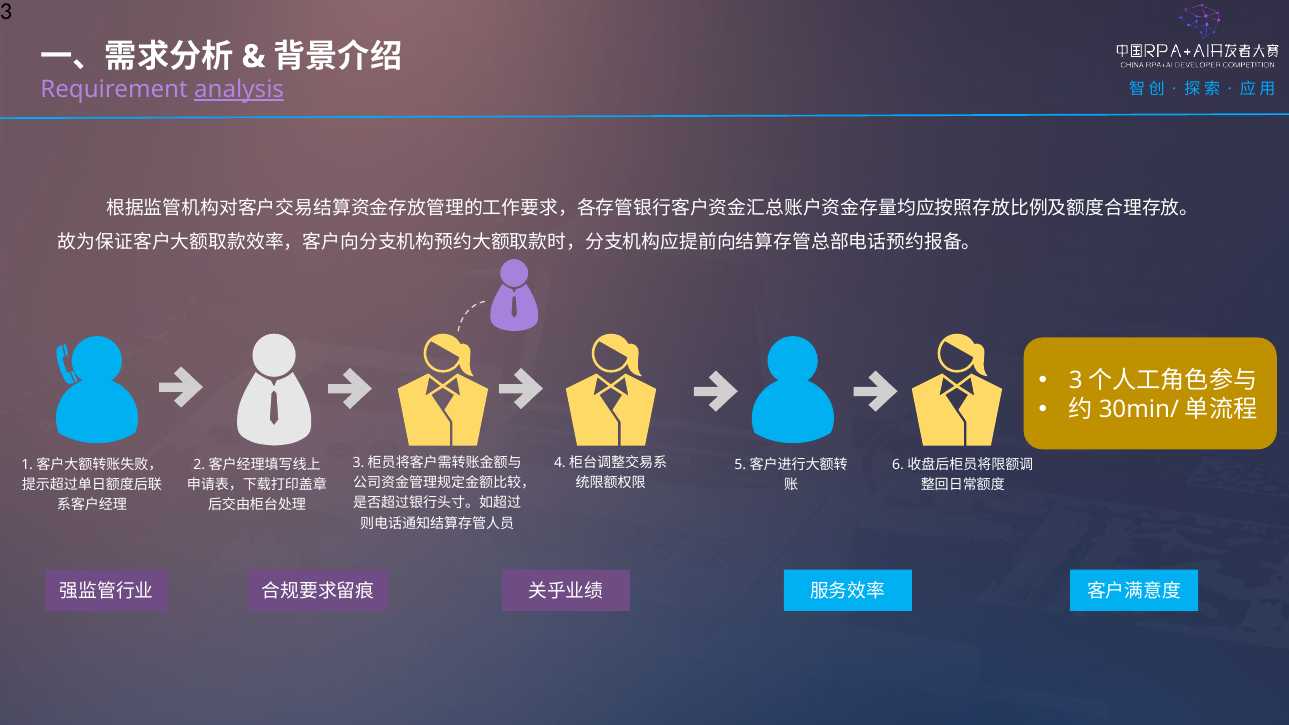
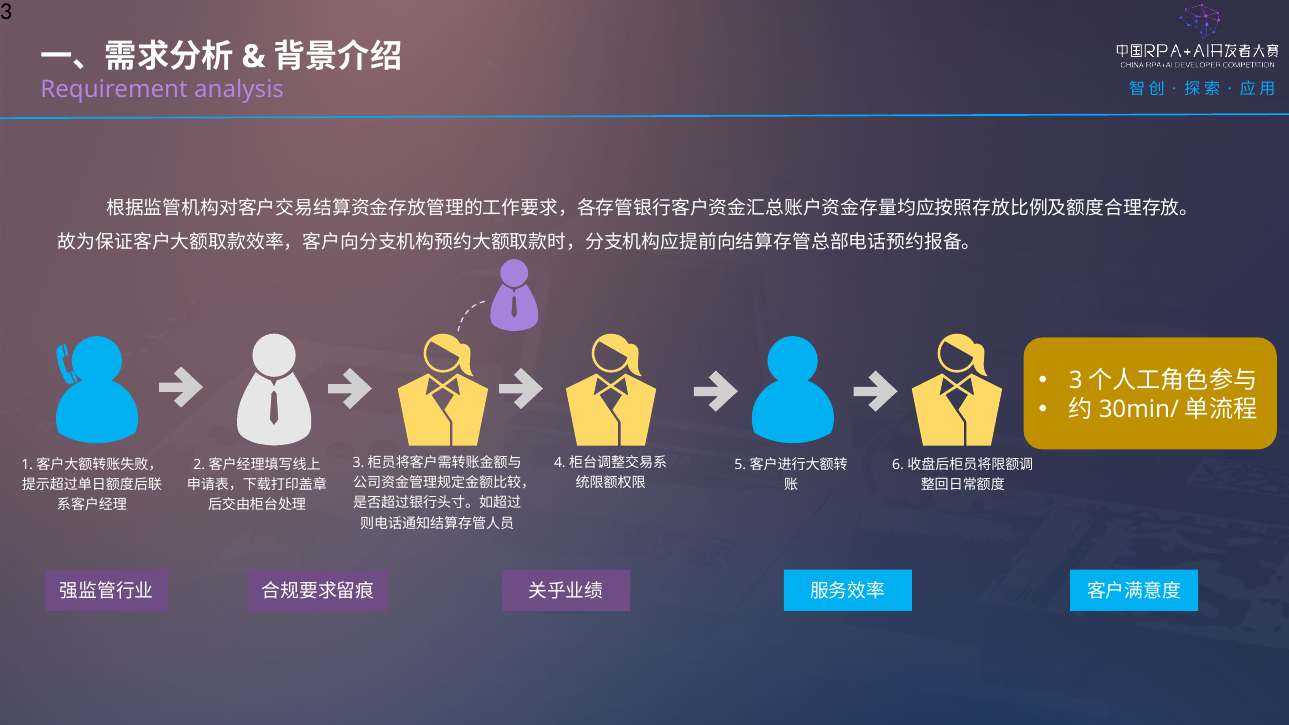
analysis underline: present -> none (239, 90)
